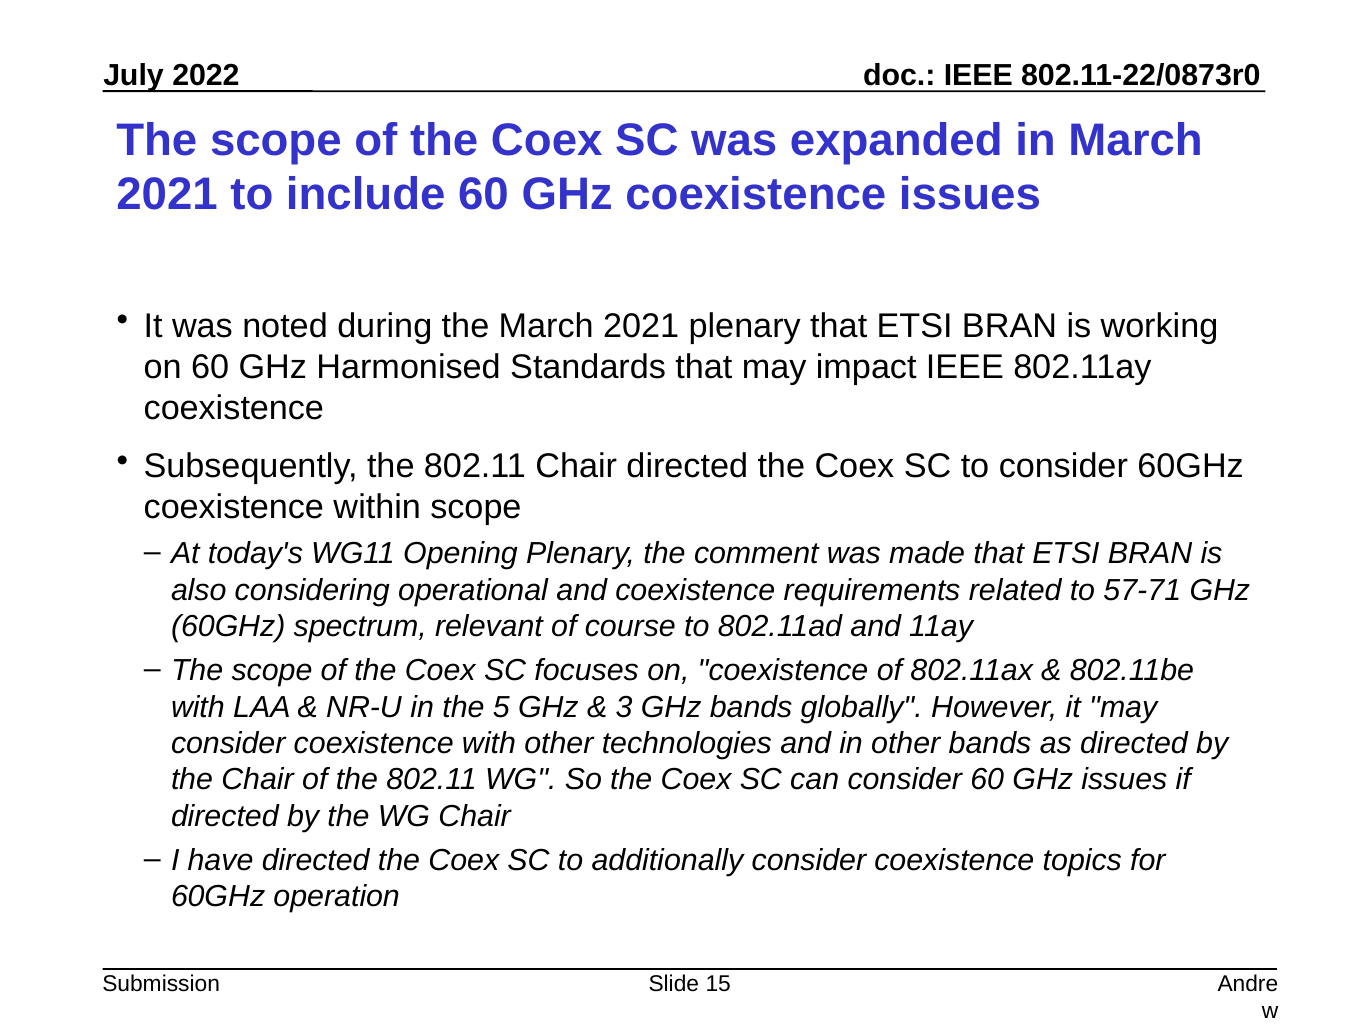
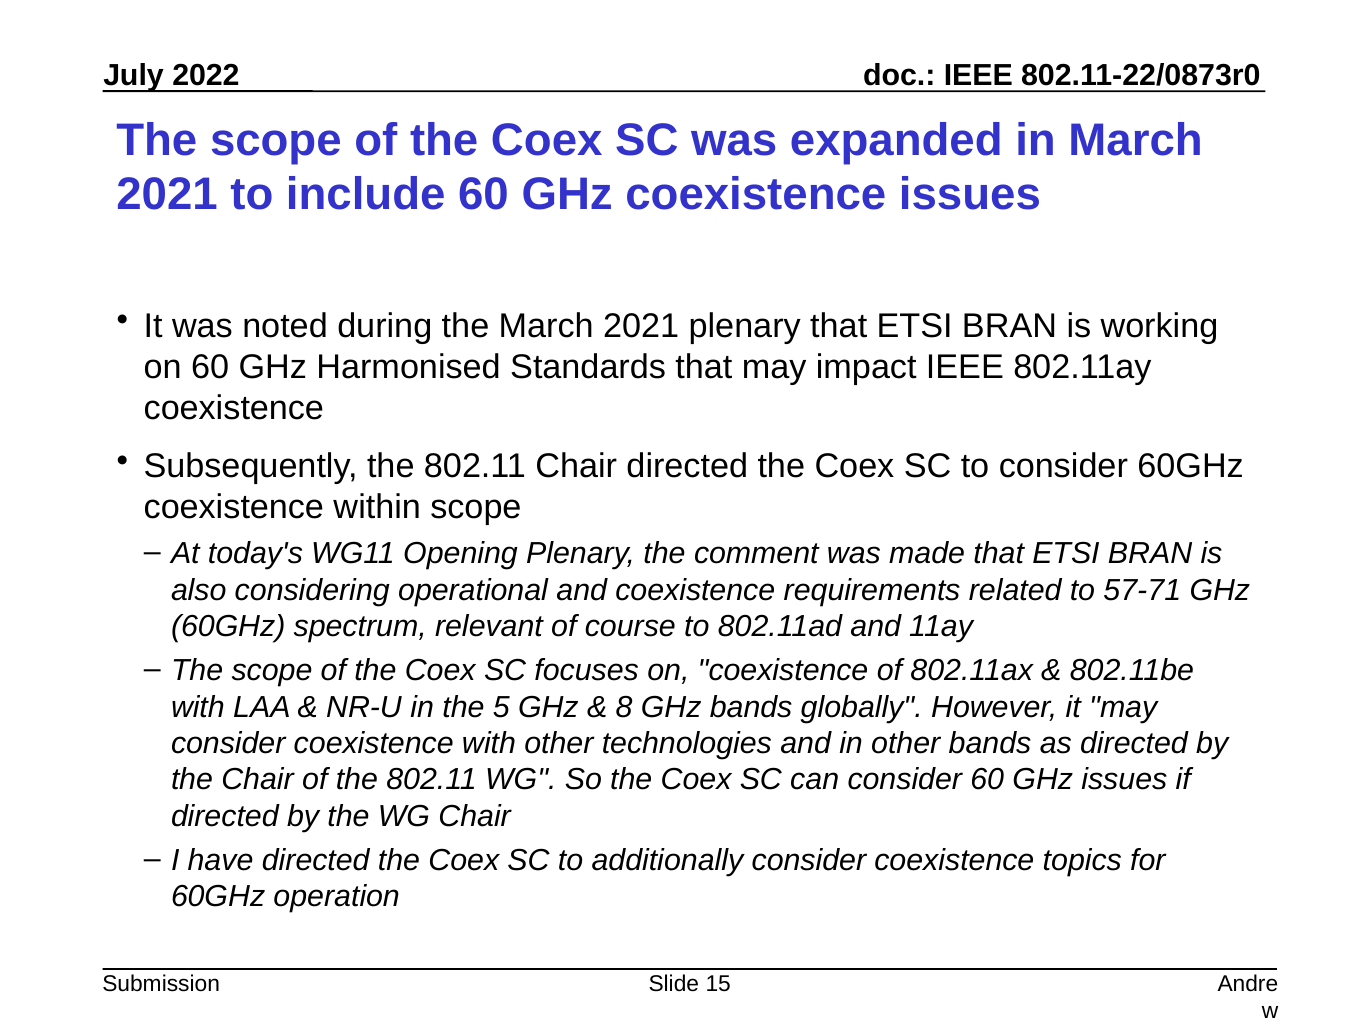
3: 3 -> 8 (624, 707)
